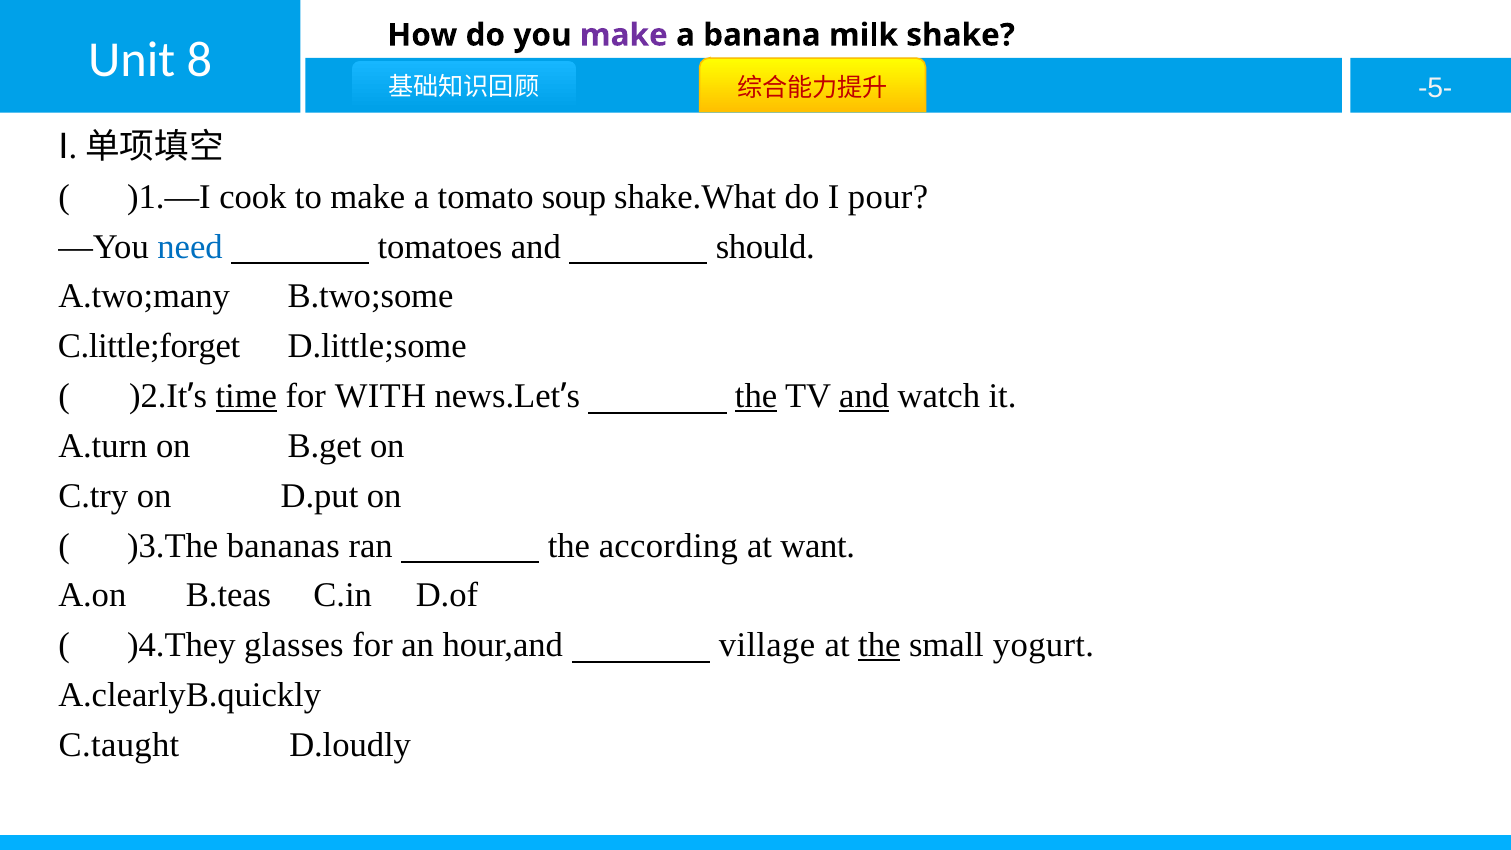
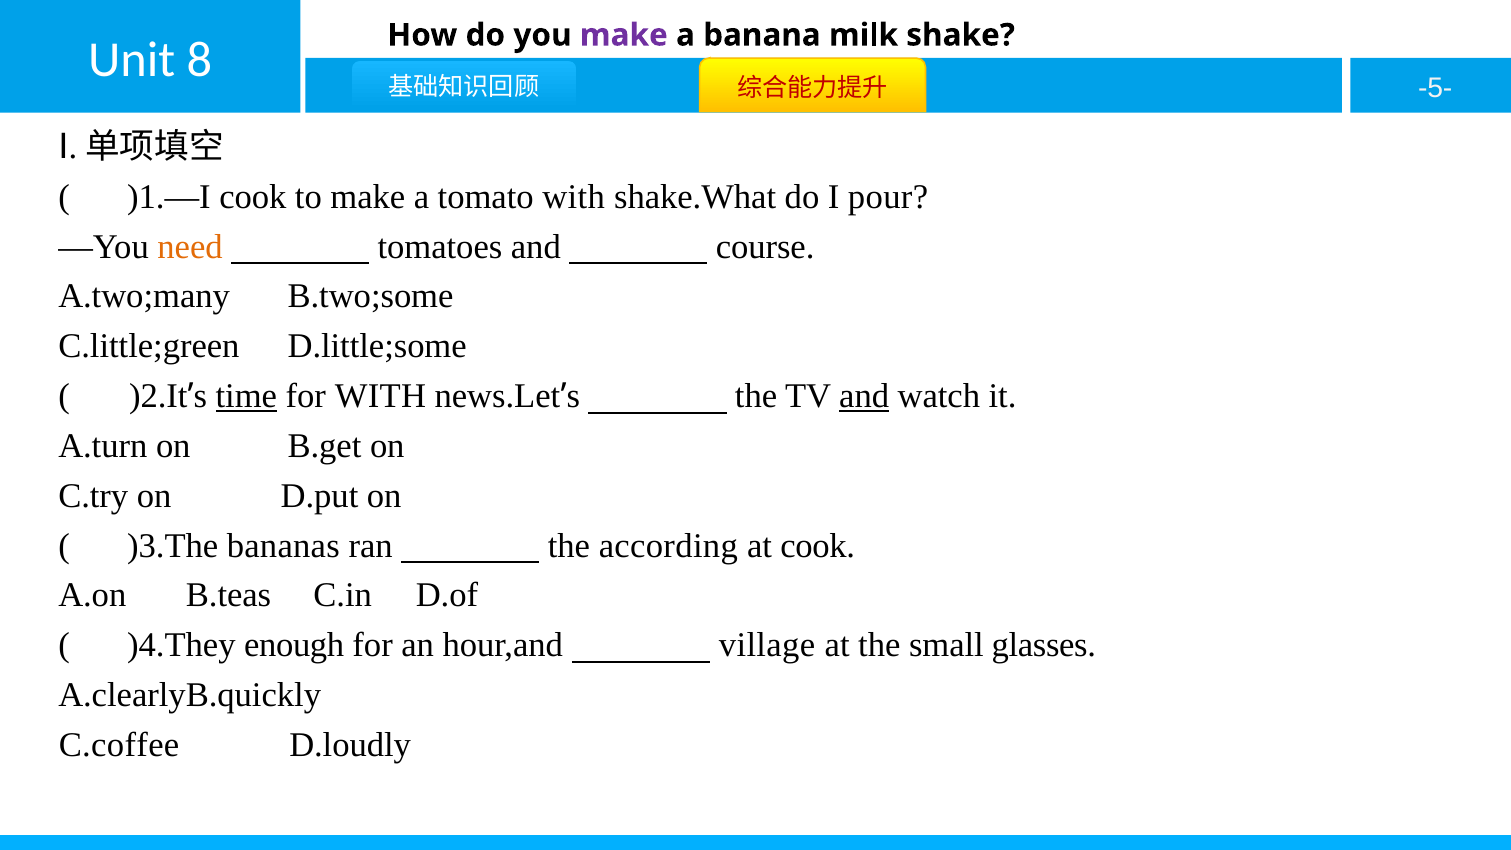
tomato soup: soup -> with (574, 197)
need colour: blue -> orange (190, 247)
should: should -> course (765, 247)
C.little;forget: C.little;forget -> C.little;green (149, 346)
the underline: present -> none (756, 396)
at want: want -> cook (818, 546)
glasses: glasses -> enough (294, 645)
the underline: present -> none (879, 645)
yogurt: yogurt -> glasses (1044, 645)
C.taught: C.taught -> C.coffee (119, 745)
